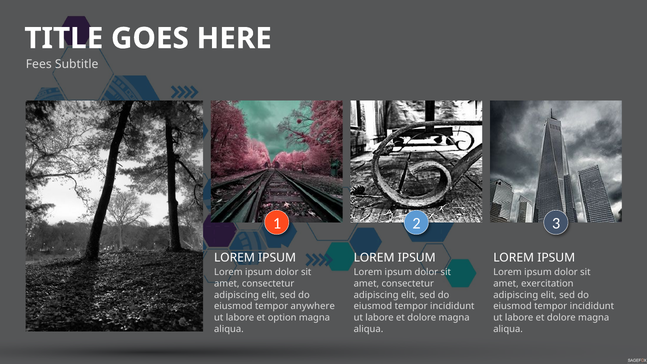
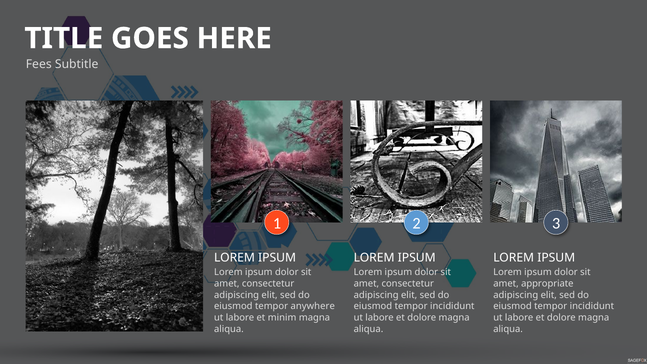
exercitation: exercitation -> appropriate (547, 284)
option: option -> minim (282, 318)
